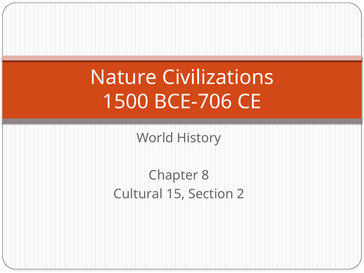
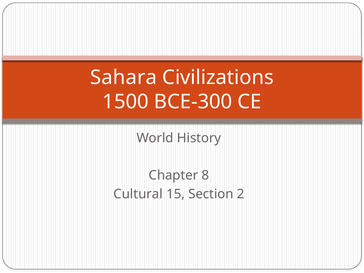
Nature: Nature -> Sahara (123, 78)
BCE-706: BCE-706 -> BCE-300 (193, 102)
